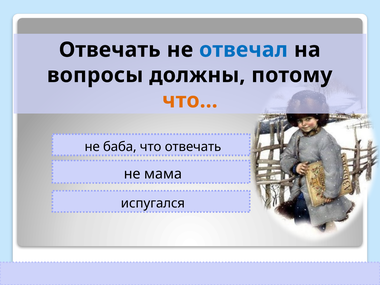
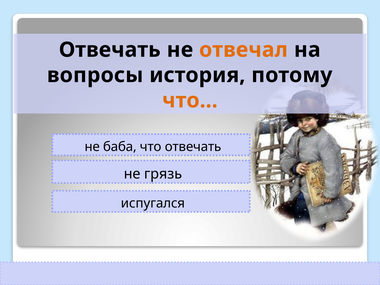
отвечал colour: blue -> orange (243, 50)
должны: должны -> история (197, 75)
мама: мама -> грязь (163, 174)
